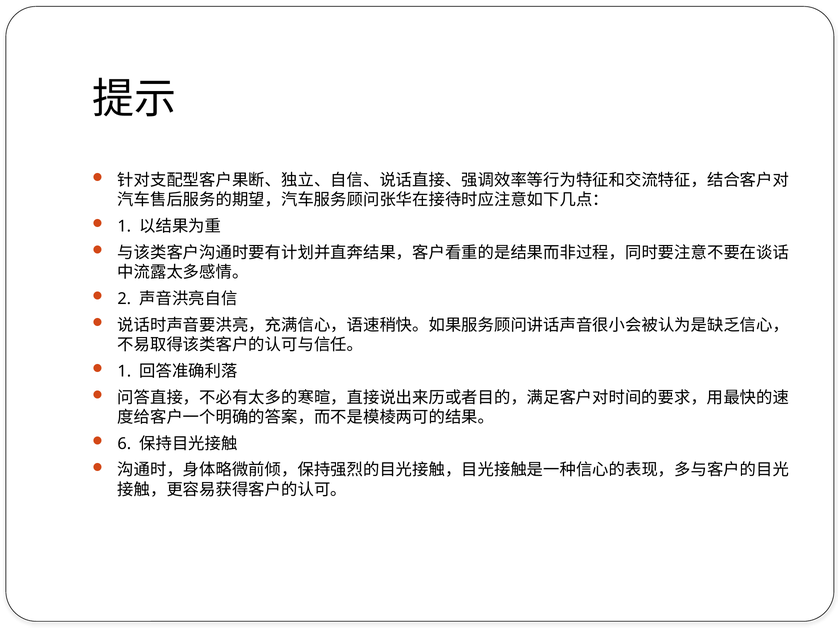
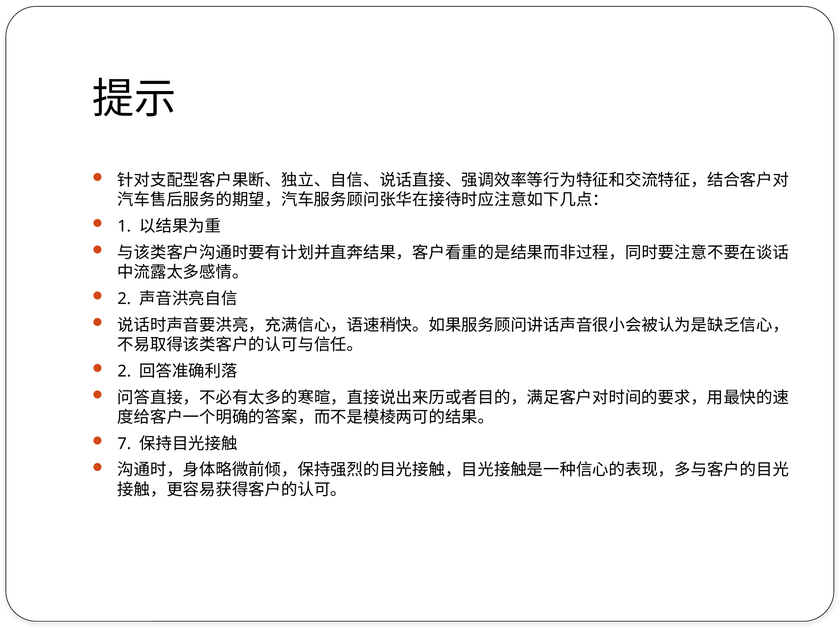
1: 1 -> 2 (124, 371)
6: 6 -> 7 (124, 444)
